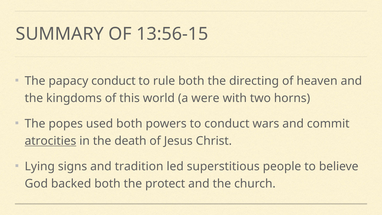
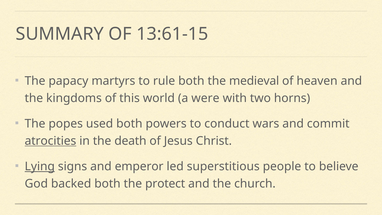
13:56-15: 13:56-15 -> 13:61-15 (172, 34)
papacy conduct: conduct -> martyrs (113, 81)
directing: directing -> medieval (254, 81)
Lying underline: none -> present (40, 166)
tradition: tradition -> emperor (139, 166)
